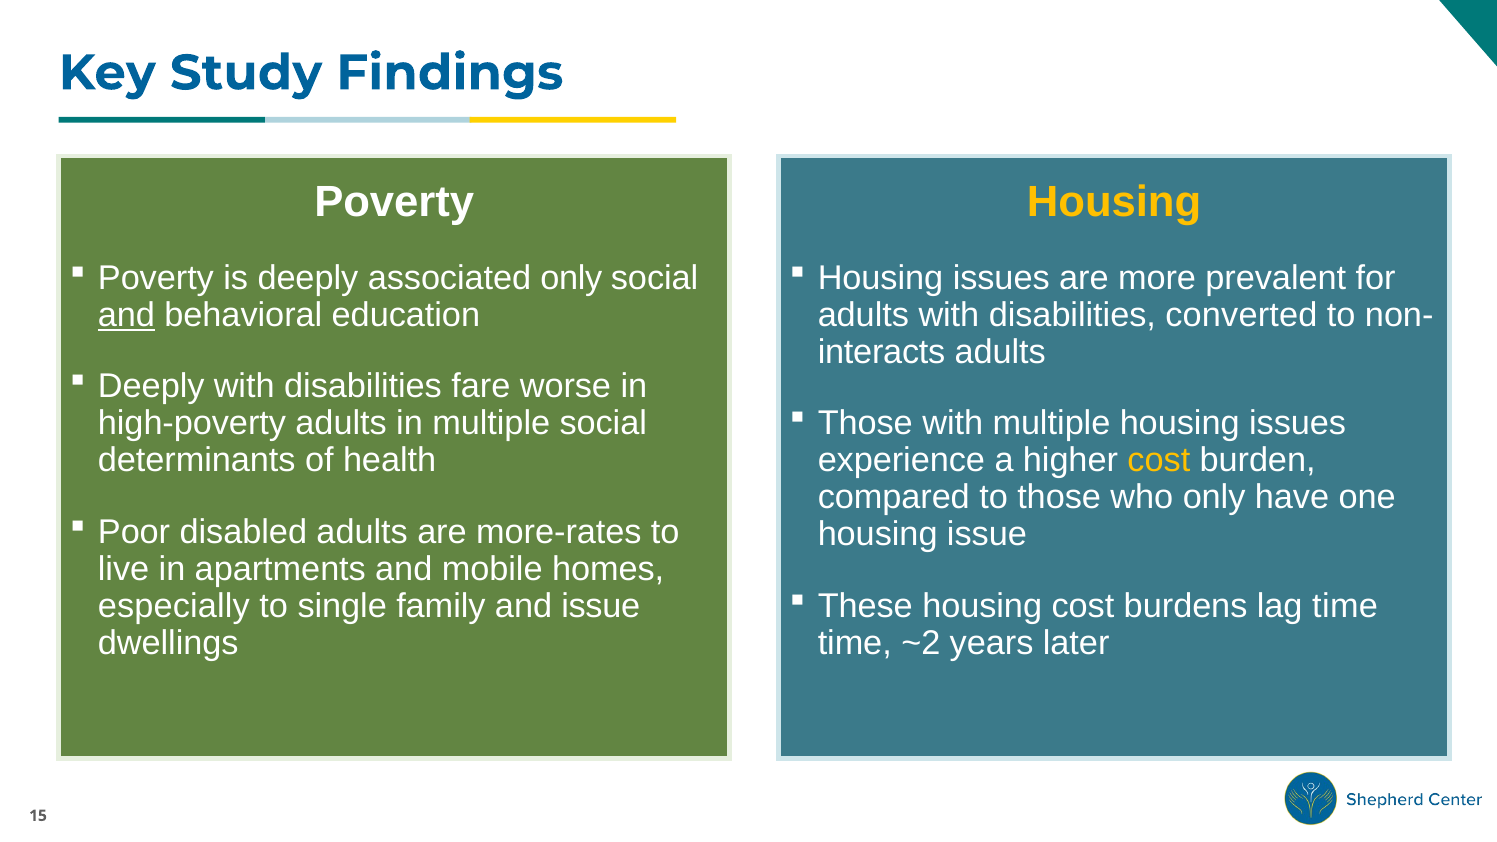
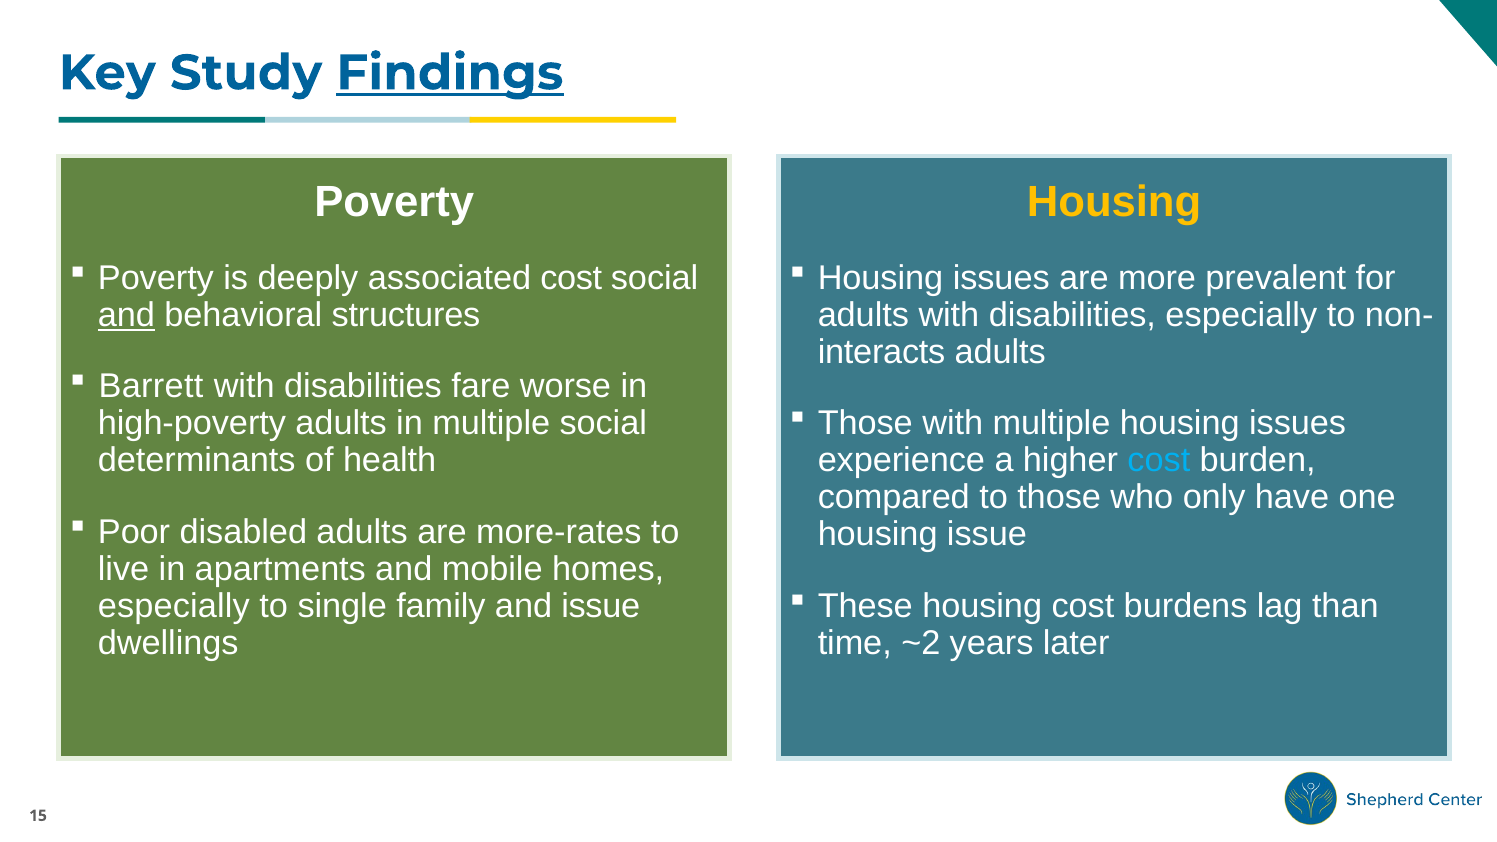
Findings underline: none -> present (450, 73)
associated only: only -> cost (571, 278)
education: education -> structures (406, 315)
disabilities converted: converted -> especially (1241, 315)
Deeply: Deeply -> Barrett (151, 387)
cost colour: yellow -> light blue (1159, 461)
lag time: time -> than (1345, 606)
